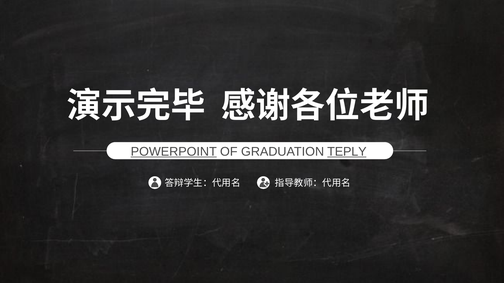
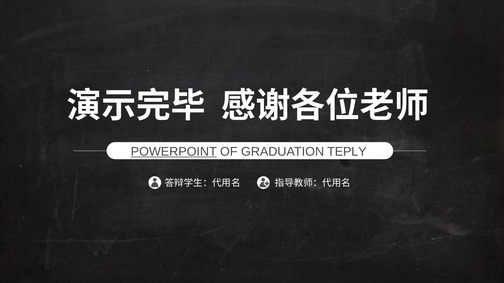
TEPLY underline: present -> none (347, 152)
